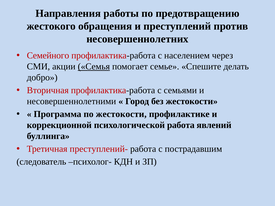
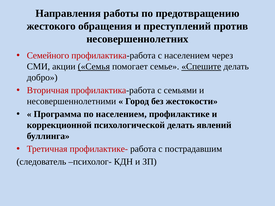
Спешите underline: none -> present (201, 67)
по жестокости: жестокости -> населением (121, 114)
психологической работа: работа -> делать (181, 125)
преступлений-: преступлений- -> профилактике- (99, 149)
